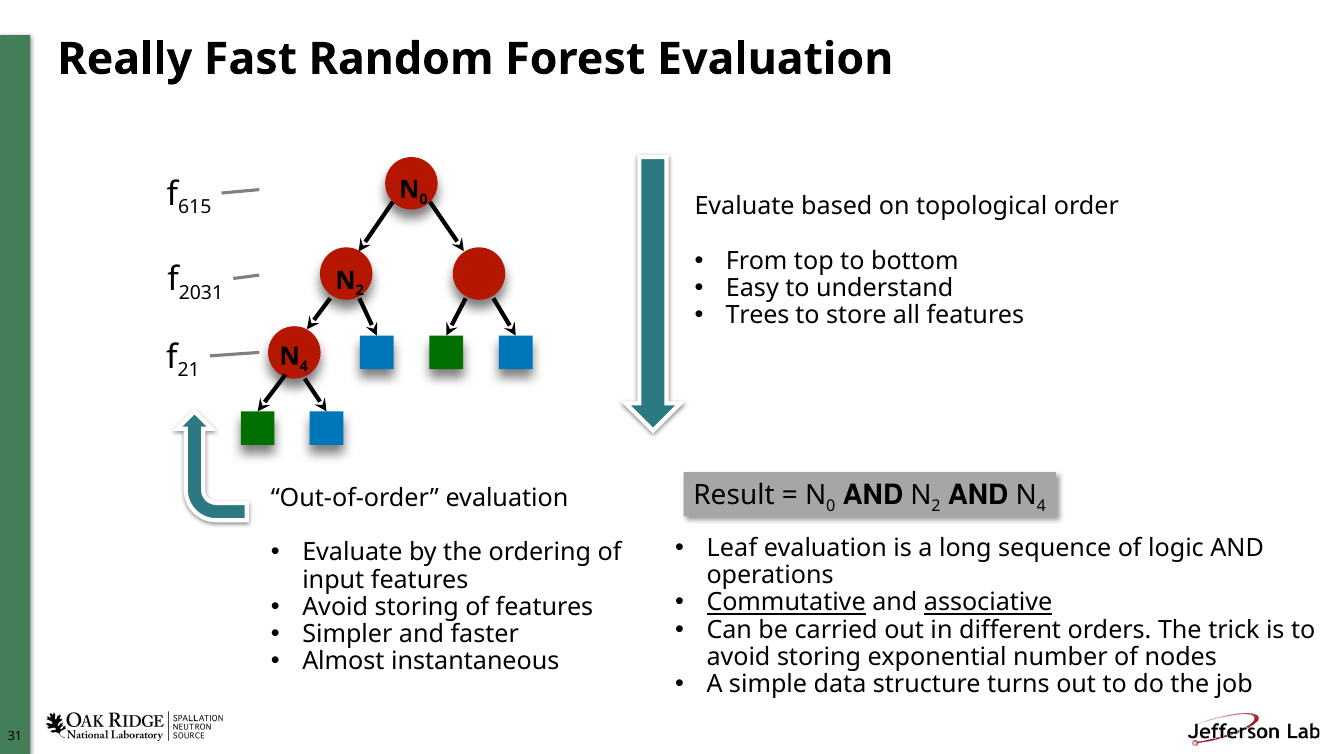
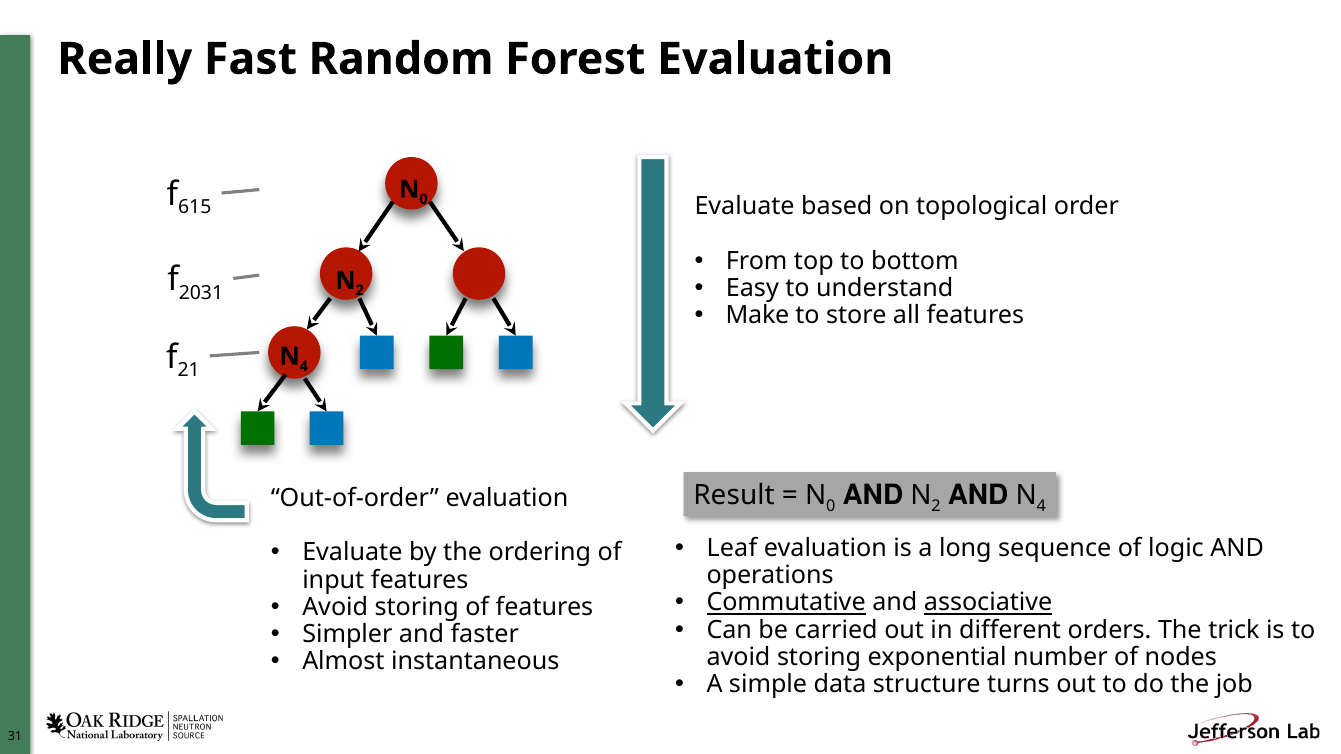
Trees: Trees -> Make (758, 315)
